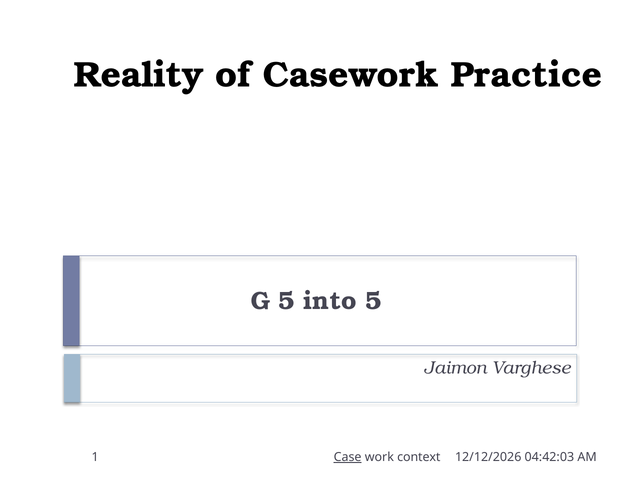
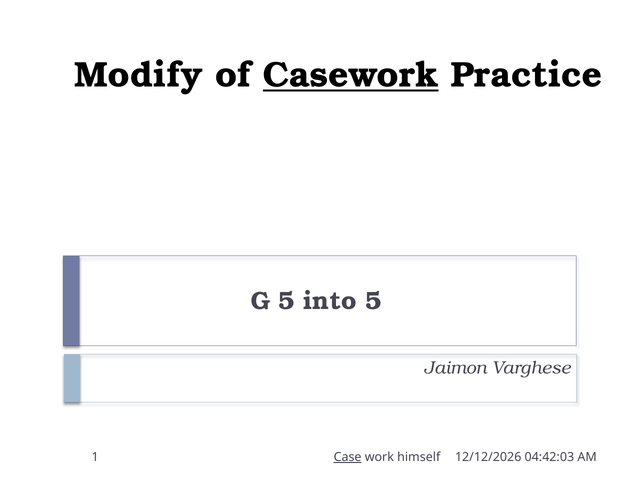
Reality: Reality -> Modify (138, 75)
Casework underline: none -> present (351, 75)
context: context -> himself (419, 457)
